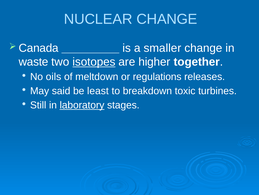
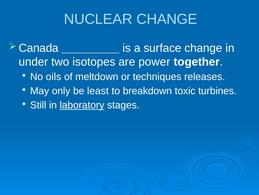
smaller: smaller -> surface (163, 48)
waste: waste -> under (34, 62)
isotopes underline: present -> none (94, 62)
higher: higher -> power (154, 62)
regulations: regulations -> techniques (157, 77)
said: said -> only (61, 91)
